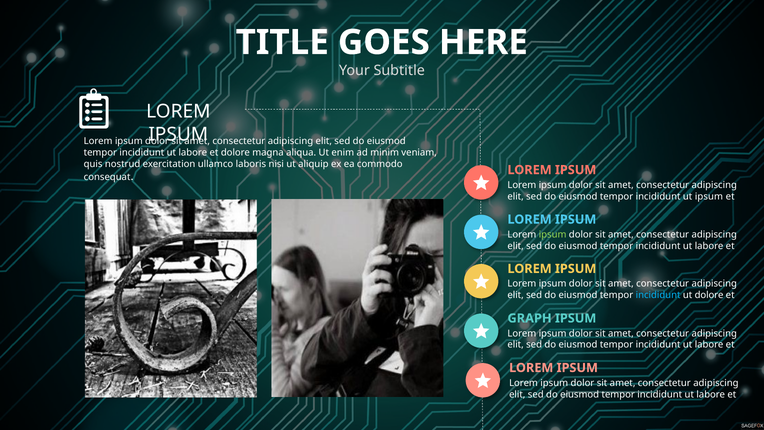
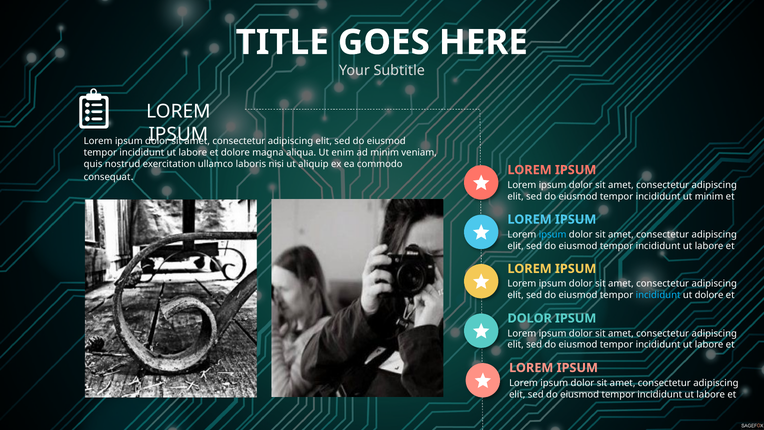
ut ipsum: ipsum -> minim (709, 196)
ipsum colour: light green -> light blue (553, 234)
GRAPH: GRAPH -> DOLOR (530, 318)
